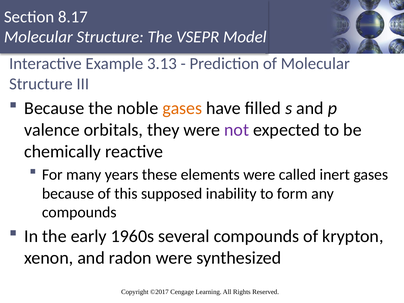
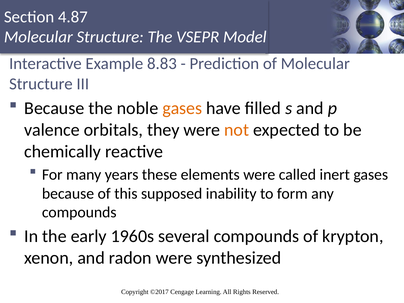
8.17: 8.17 -> 4.87 (73, 17)
3.13: 3.13 -> 8.83 (162, 64)
not colour: purple -> orange (237, 130)
